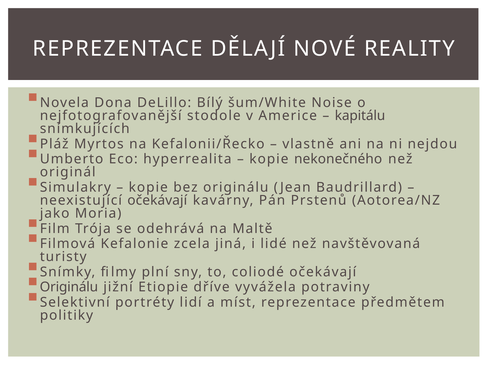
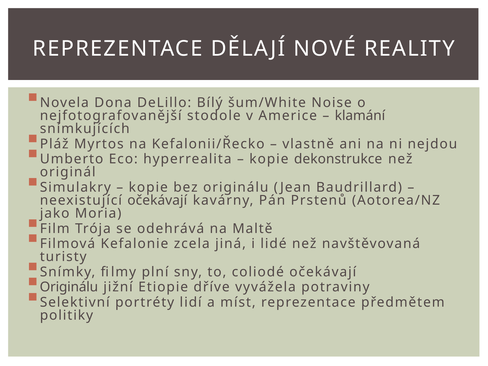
kapitálu: kapitálu -> klamání (360, 116)
nekonečného: nekonečného -> dekonstrukce (338, 159)
